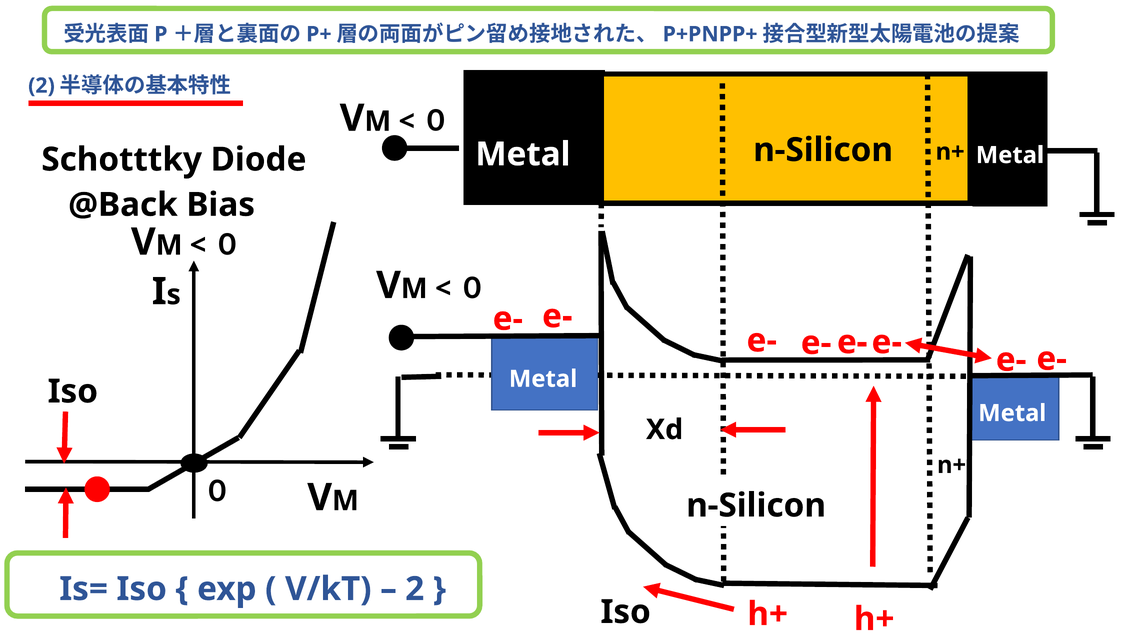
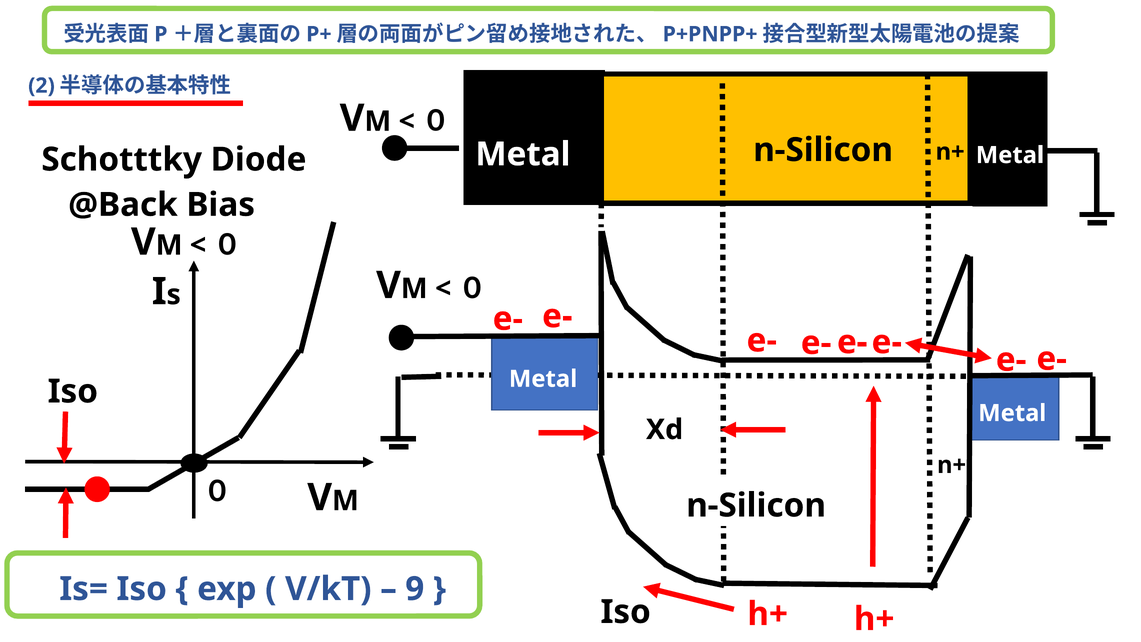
2: 2 -> 9 (415, 589)
